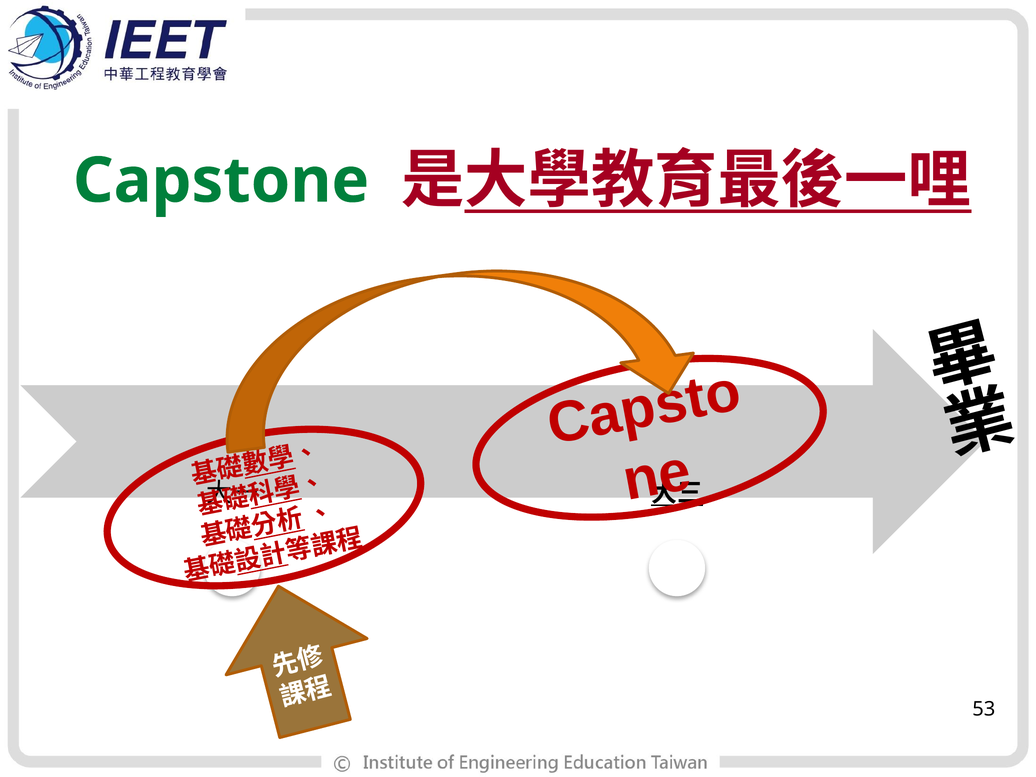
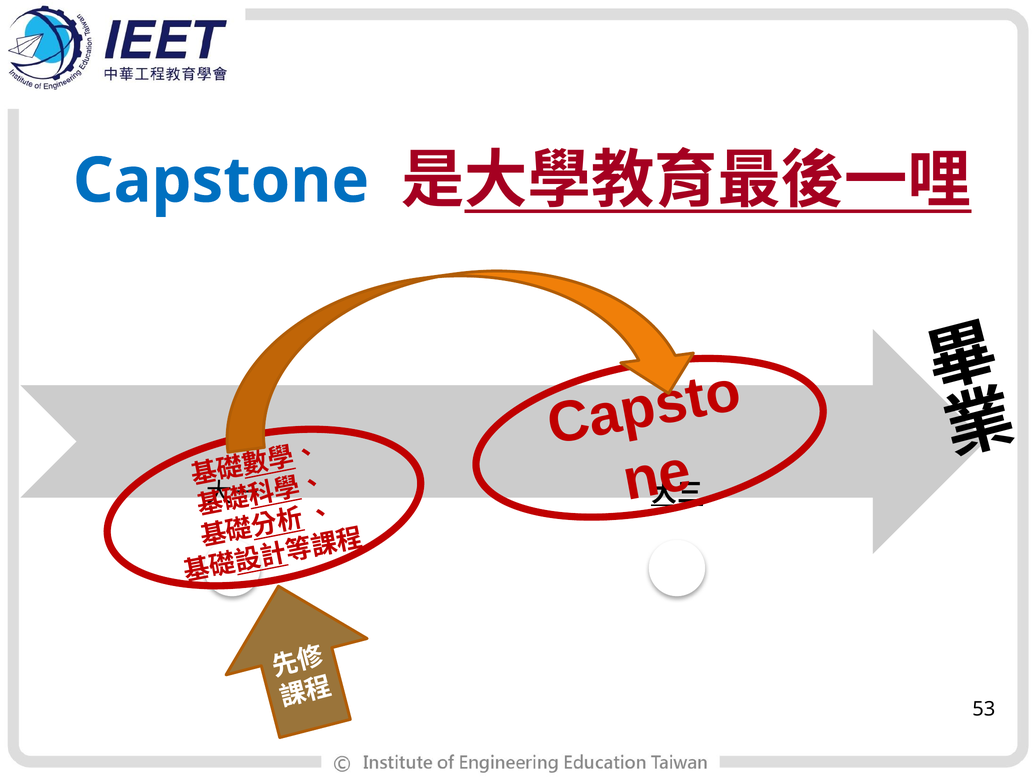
Capstone colour: green -> blue (221, 181)
